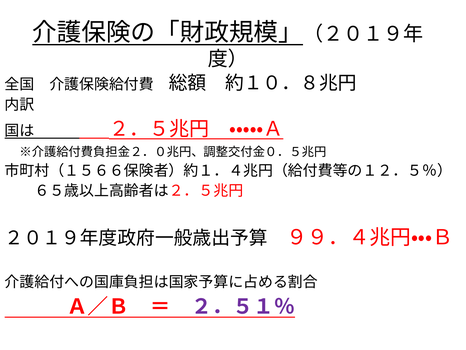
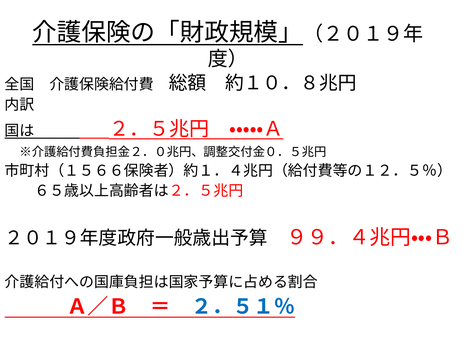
２．５１％ colour: purple -> blue (243, 307)
